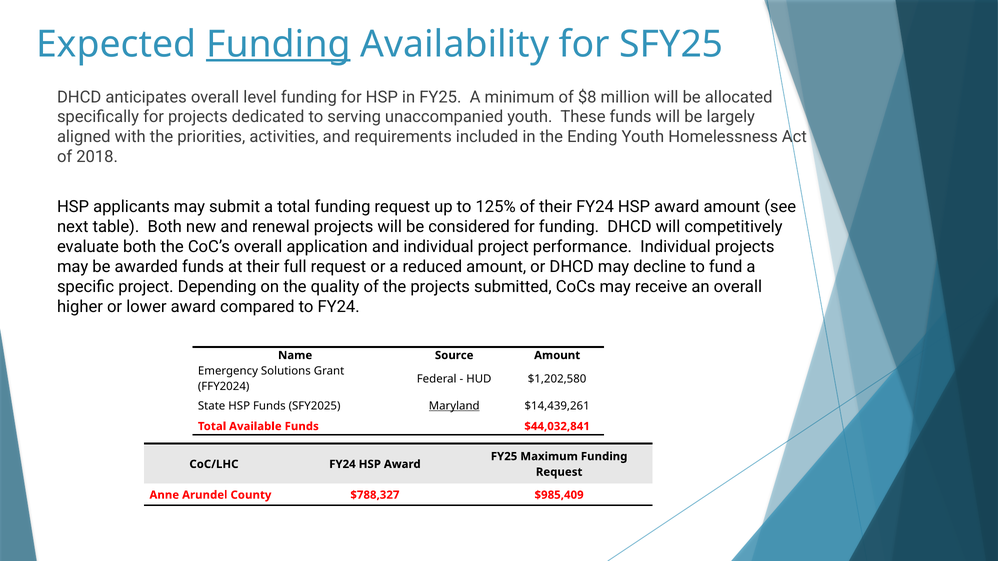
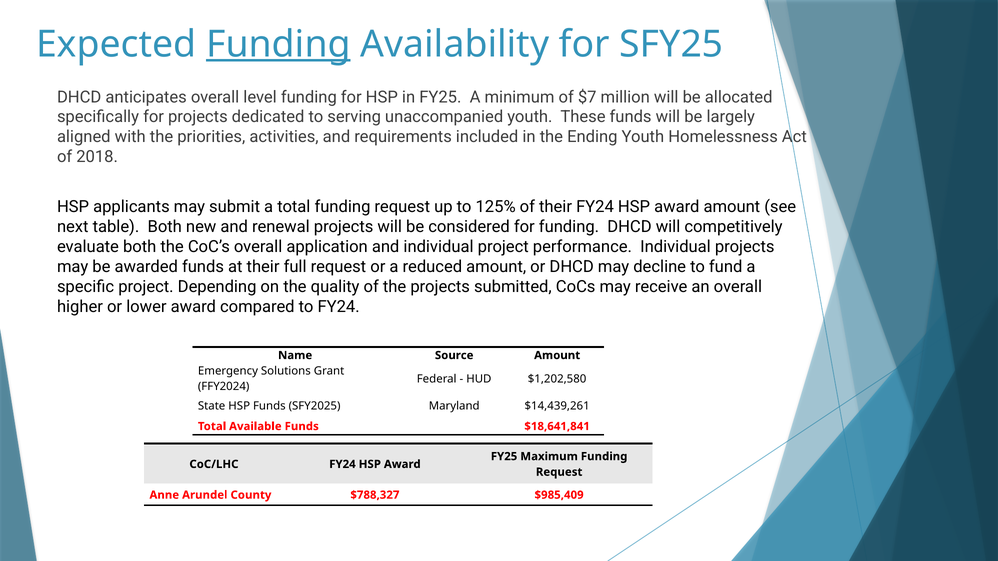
$8: $8 -> $7 (587, 97)
Maryland underline: present -> none (454, 406)
$44,032,841: $44,032,841 -> $18,641,841 (557, 427)
